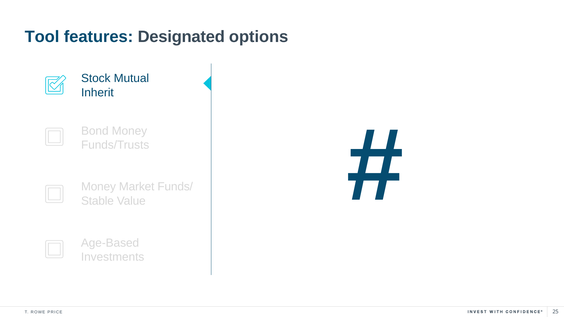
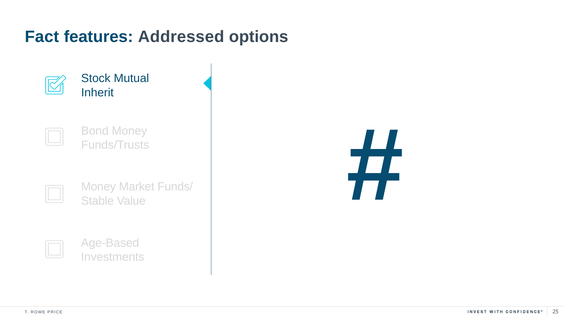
Tool: Tool -> Fact (42, 37)
Designated: Designated -> Addressed (181, 37)
